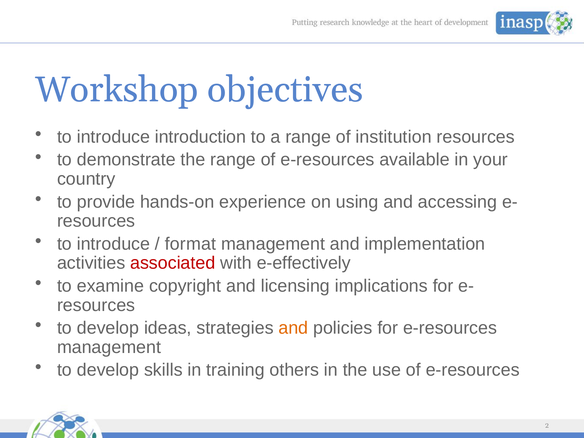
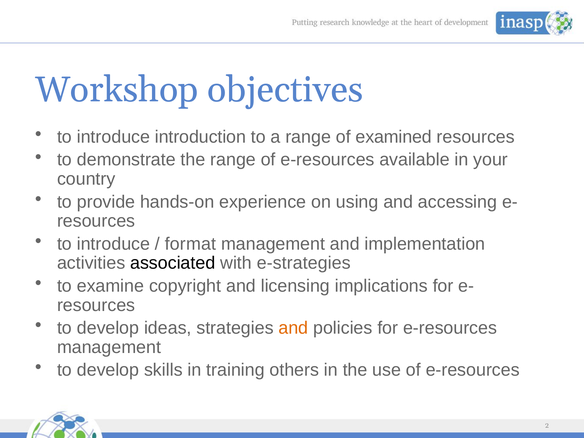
institution: institution -> examined (394, 137)
associated colour: red -> black (173, 263)
e-effectively: e-effectively -> e-strategies (304, 263)
